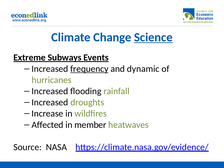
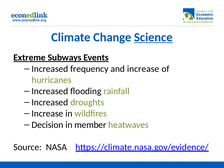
frequency underline: present -> none (89, 69)
and dynamic: dynamic -> increase (143, 69)
Affected: Affected -> Decision (47, 125)
